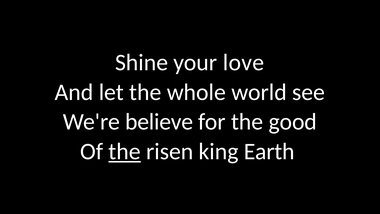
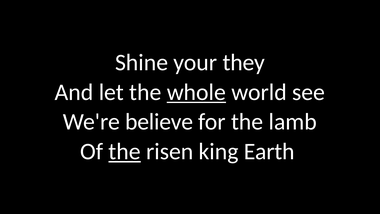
love: love -> they (244, 62)
whole underline: none -> present (196, 92)
good: good -> lamb (293, 122)
